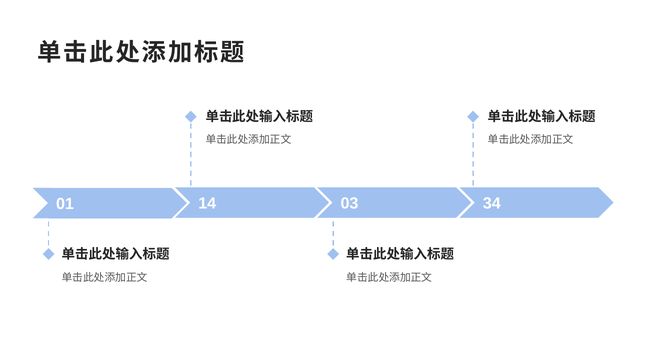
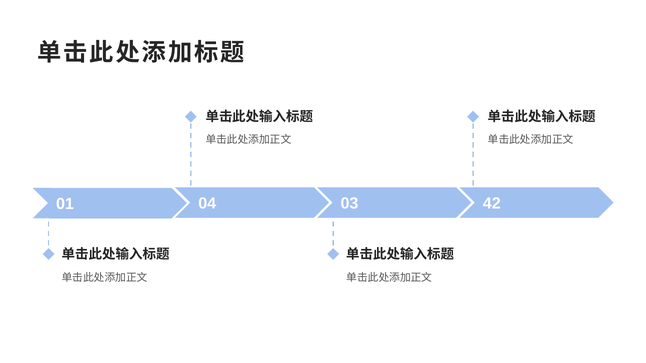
14: 14 -> 04 (207, 204)
34: 34 -> 42 (492, 204)
